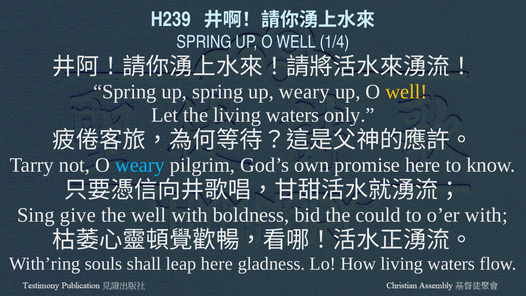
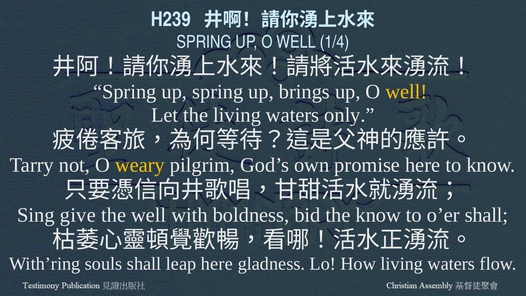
up weary: weary -> brings (304, 92)
weary colour: light blue -> yellow (140, 165)
the could: could -> know (378, 215)
o’er with: with -> shall (486, 215)
